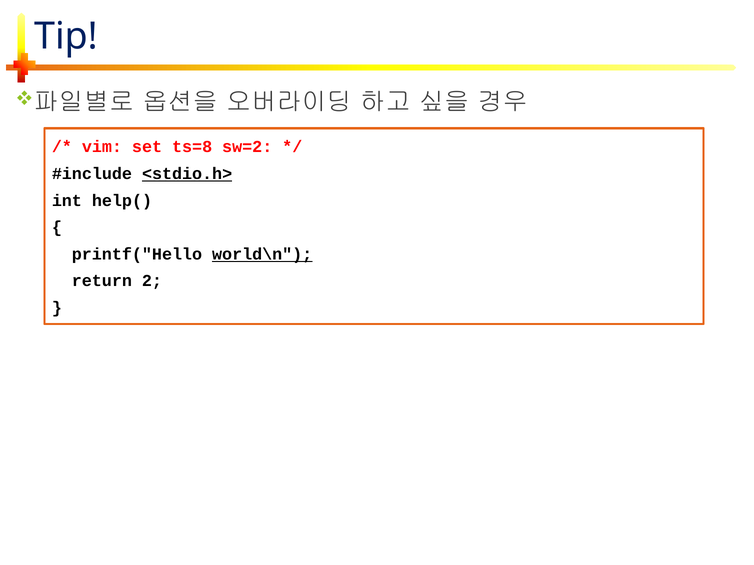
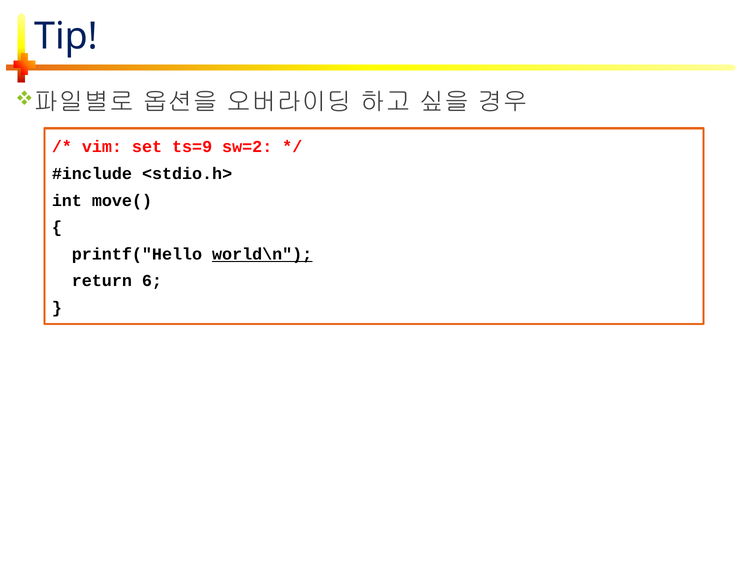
ts=8: ts=8 -> ts=9 (192, 147)
<stdio.h> underline: present -> none (187, 174)
help(: help( -> move( (122, 201)
2: 2 -> 6 (152, 281)
